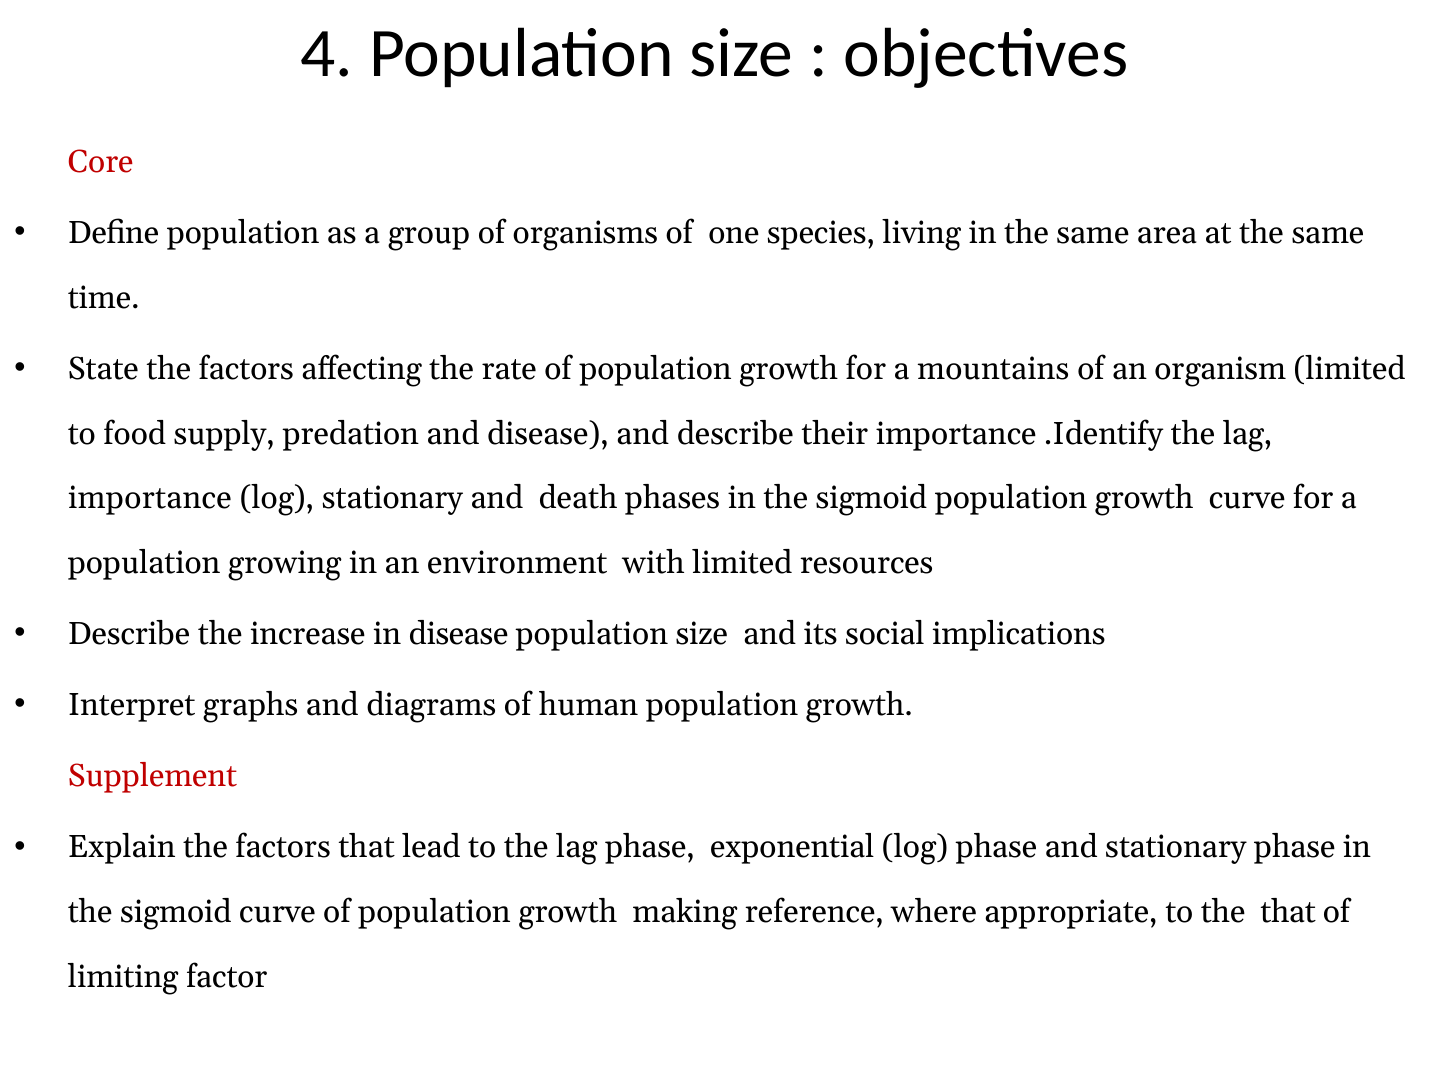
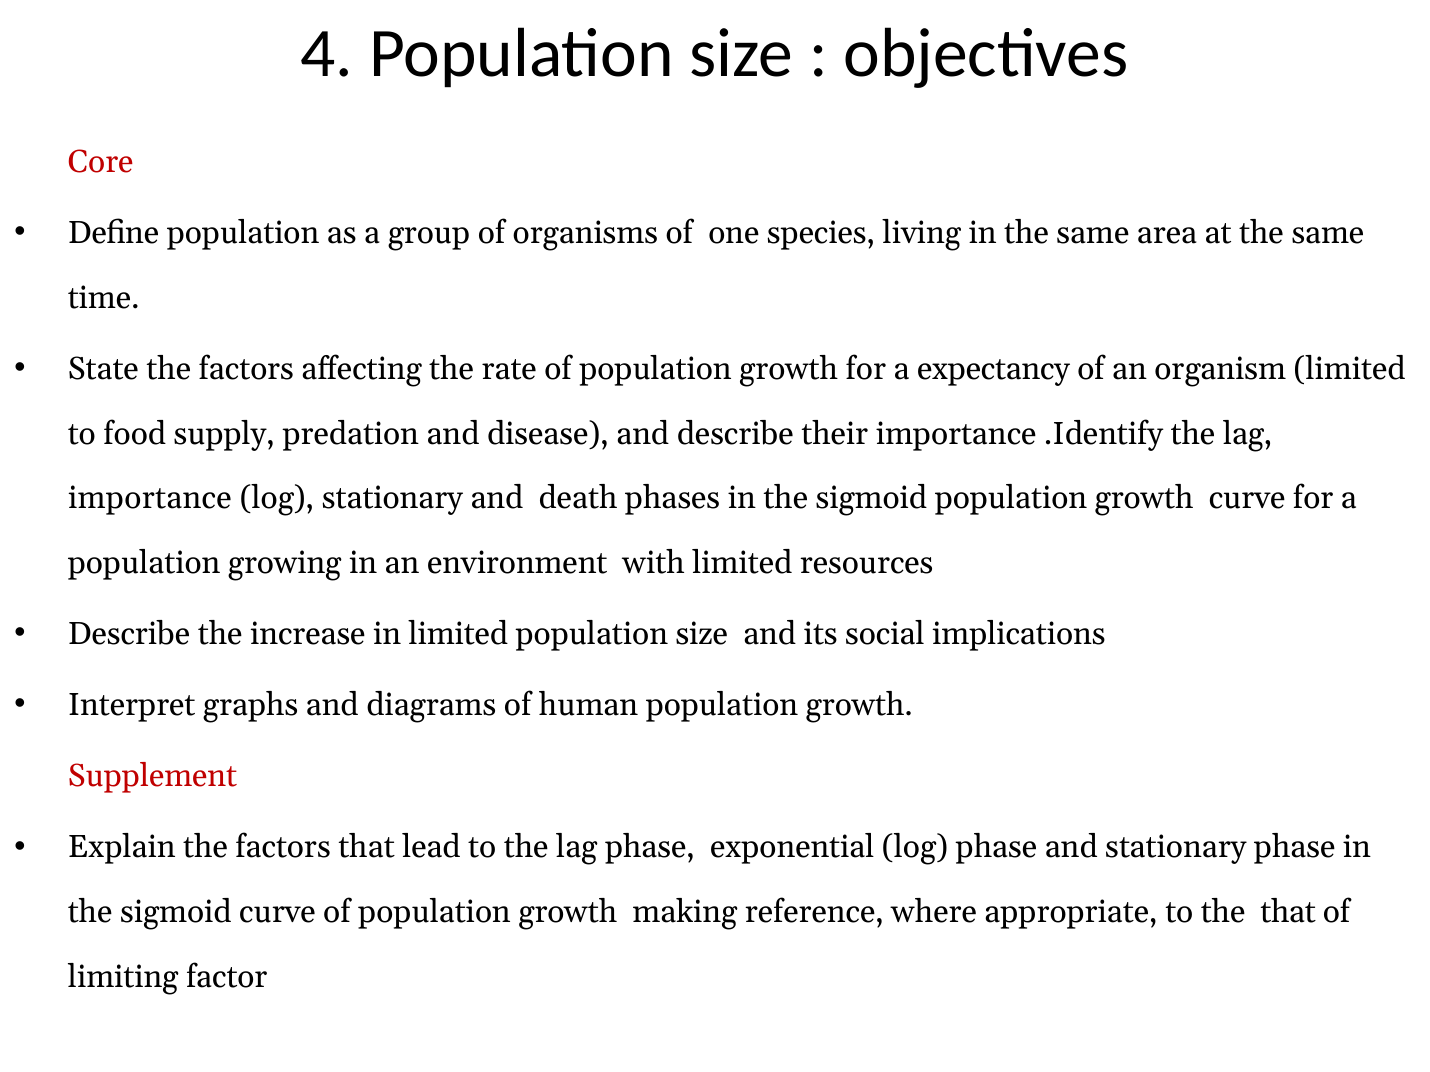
mountains: mountains -> expectancy (993, 369)
in disease: disease -> limited (458, 635)
